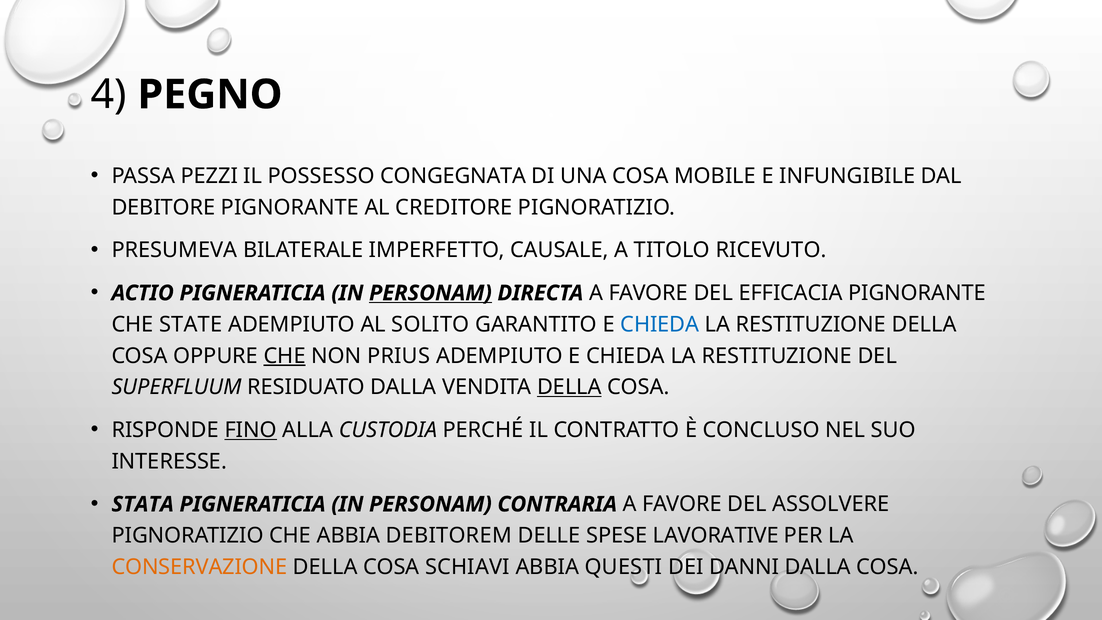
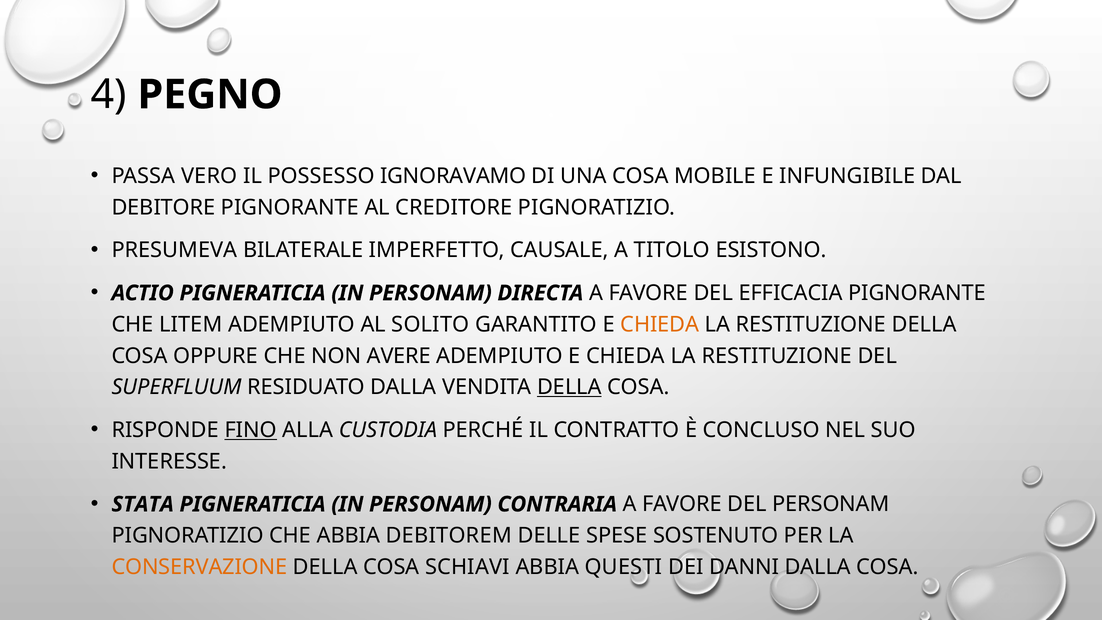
PEZZI: PEZZI -> VERO (209, 176)
CONGEGNATA: CONGEGNATA -> IGNORAVAMO (453, 176)
RICEVUTO: RICEVUTO -> ESISTONO (771, 250)
PERSONAM underline: present -> none (430, 293)
STATE: STATE -> LITEM (191, 324)
CHIEDA colour: blue -> orange (660, 324)
CHE underline: present -> none (285, 356)
PRIUS: PRIUS -> AVERE (399, 356)
DEL ASSOLVERE: ASSOLVERE -> PERSONAM (831, 504)
LAVORATIVE: LAVORATIVE -> SOSTENUTO (716, 536)
